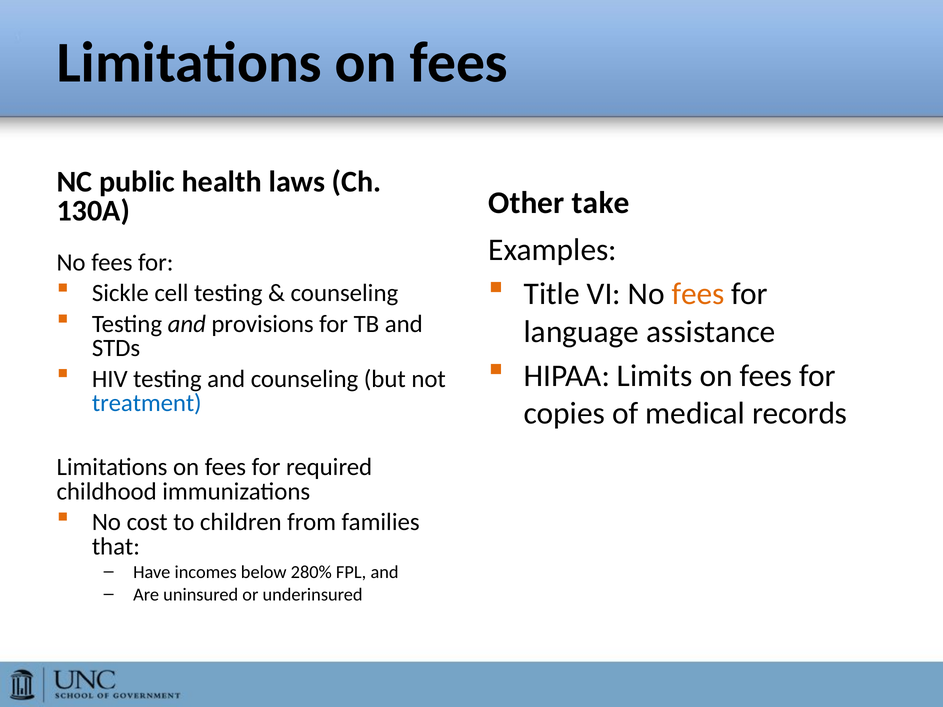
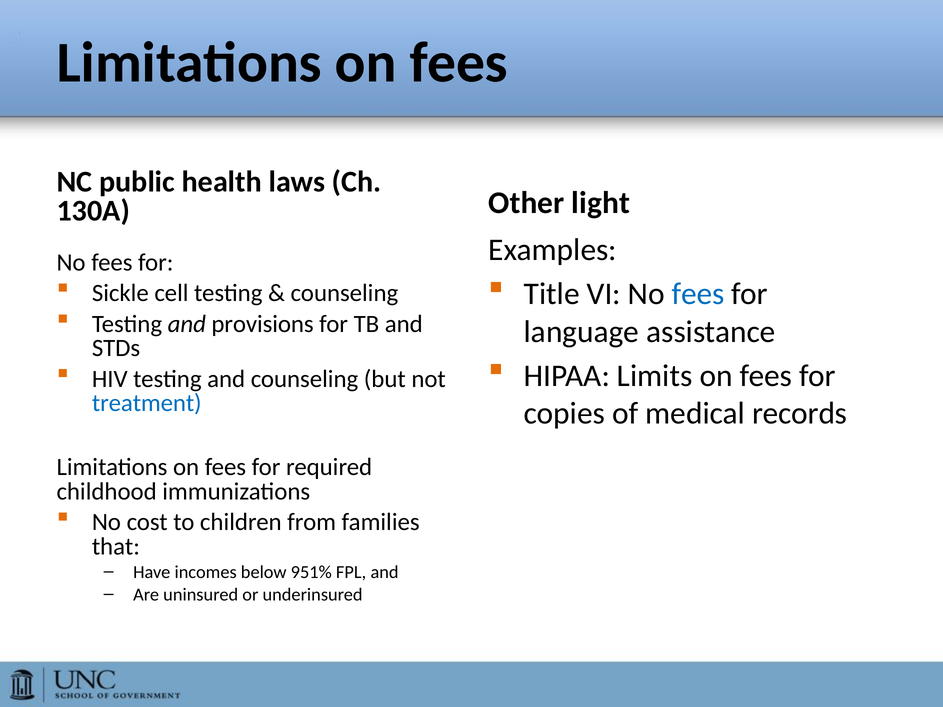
take: take -> light (601, 203)
fees colour: orange -> blue (698, 294)
280%: 280% -> 951% (311, 572)
